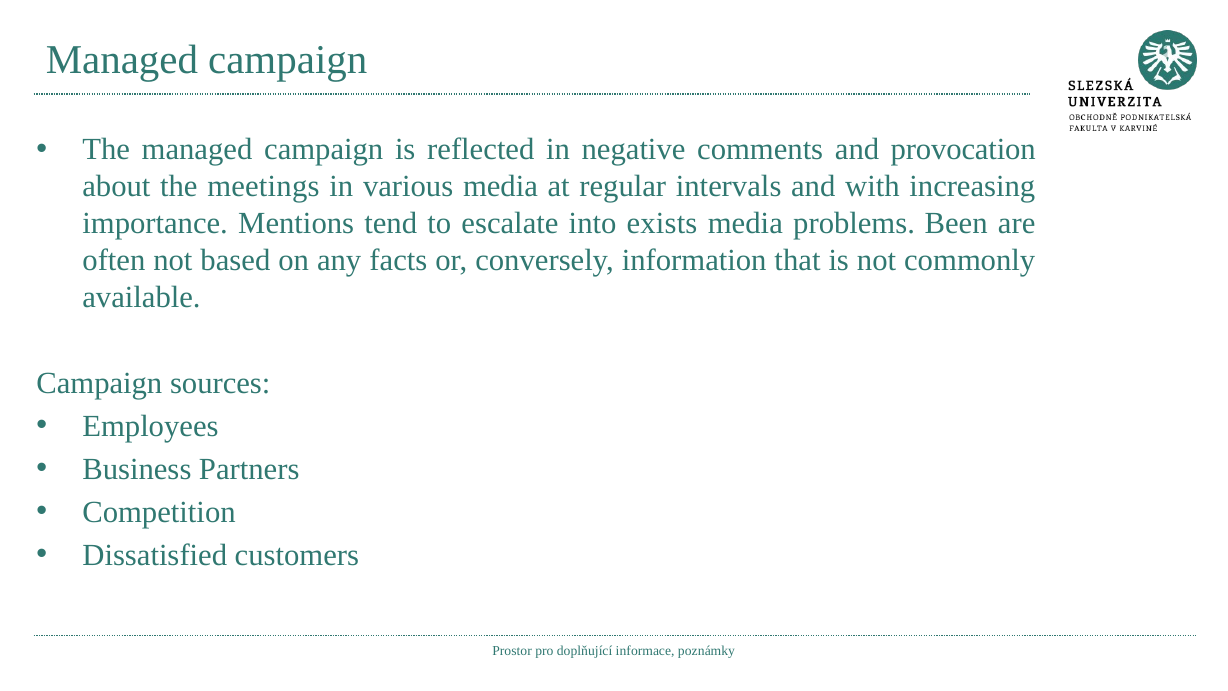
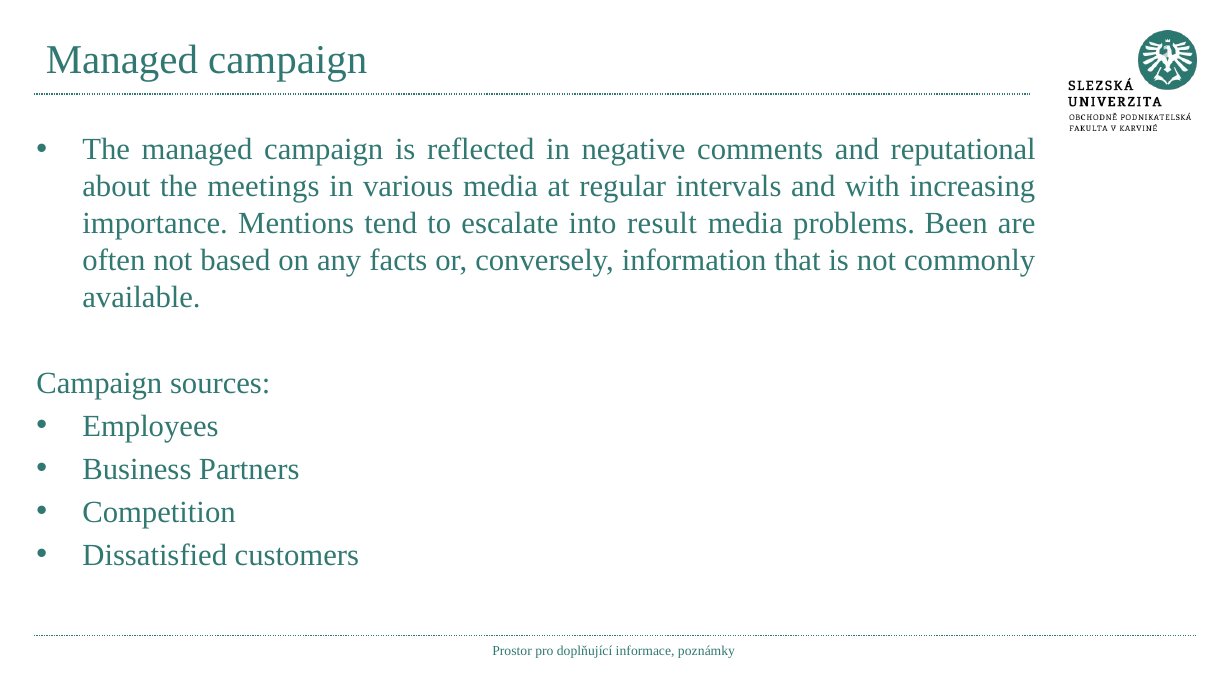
provocation: provocation -> reputational (963, 150)
exists: exists -> result (662, 223)
